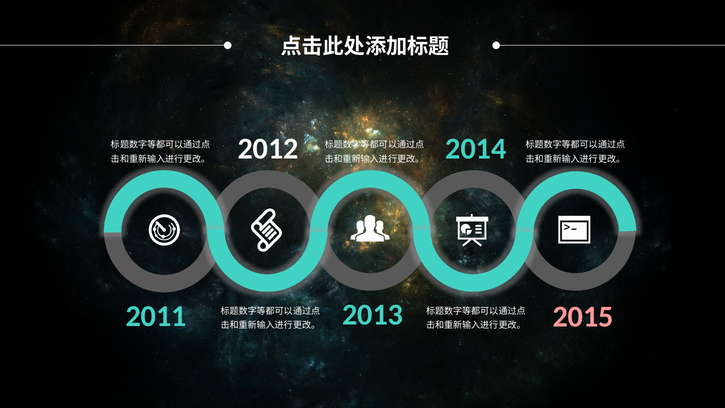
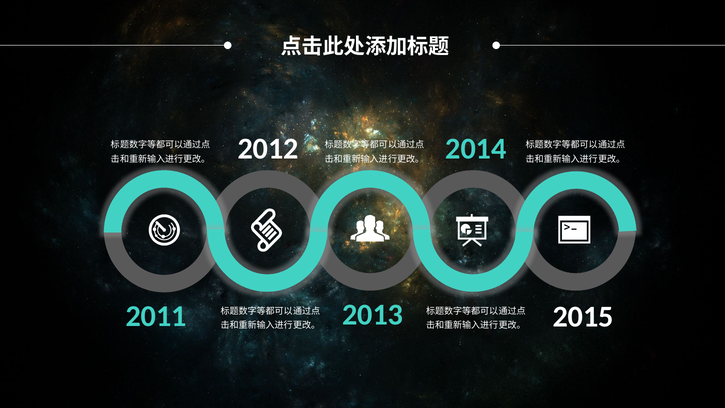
2015 colour: pink -> white (583, 317)
